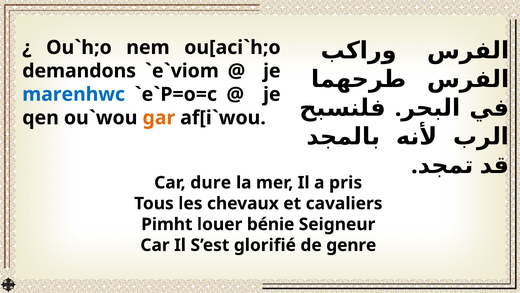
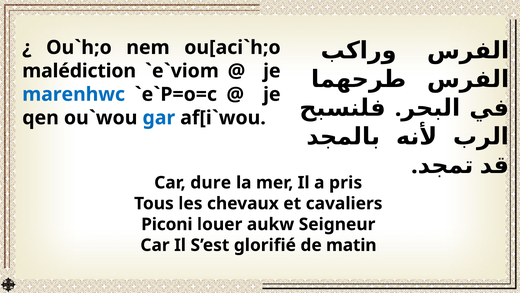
demandons: demandons -> malédiction (79, 71)
gar colour: orange -> blue (159, 118)
Pimht: Pimht -> Piconi (167, 224)
bénie: bénie -> aukw (271, 224)
genre: genre -> matin (351, 245)
